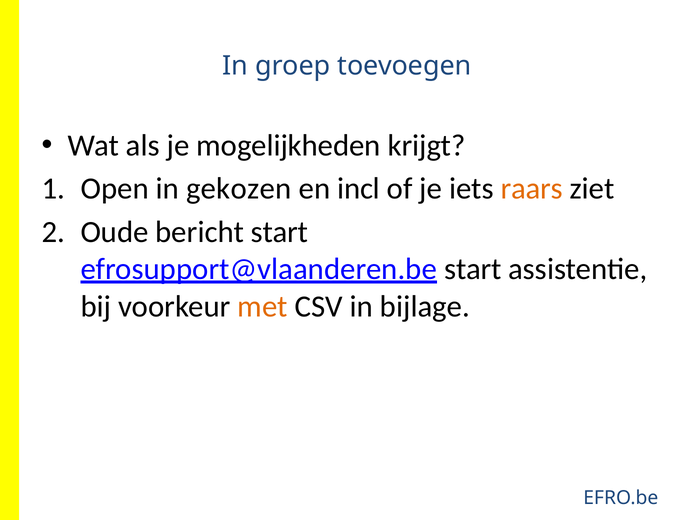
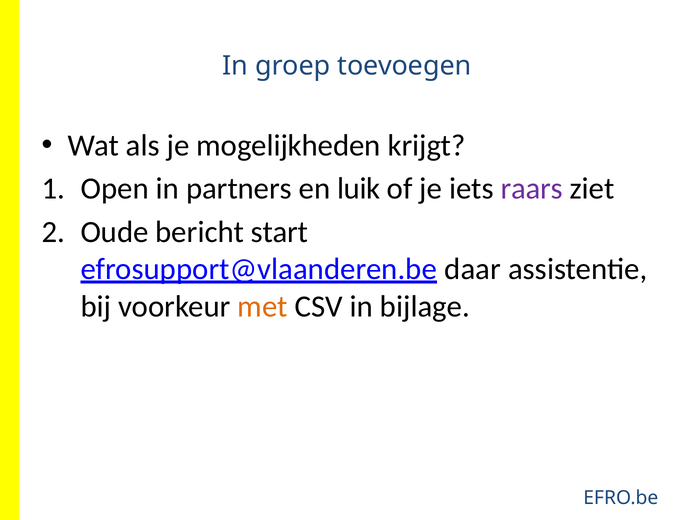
gekozen: gekozen -> partners (239, 189)
incl: incl -> luik (359, 189)
raars colour: orange -> purple (532, 189)
start: start -> daar (473, 269)
